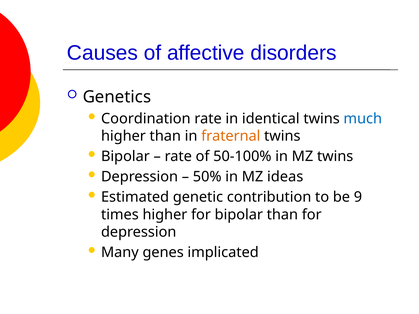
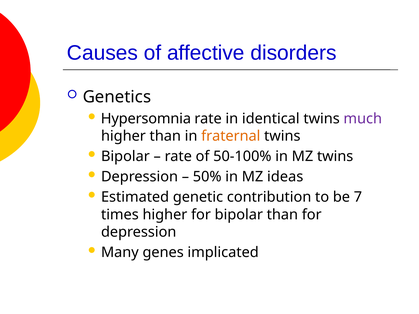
Coordination: Coordination -> Hypersomnia (146, 119)
much colour: blue -> purple (363, 119)
9: 9 -> 7 (358, 197)
